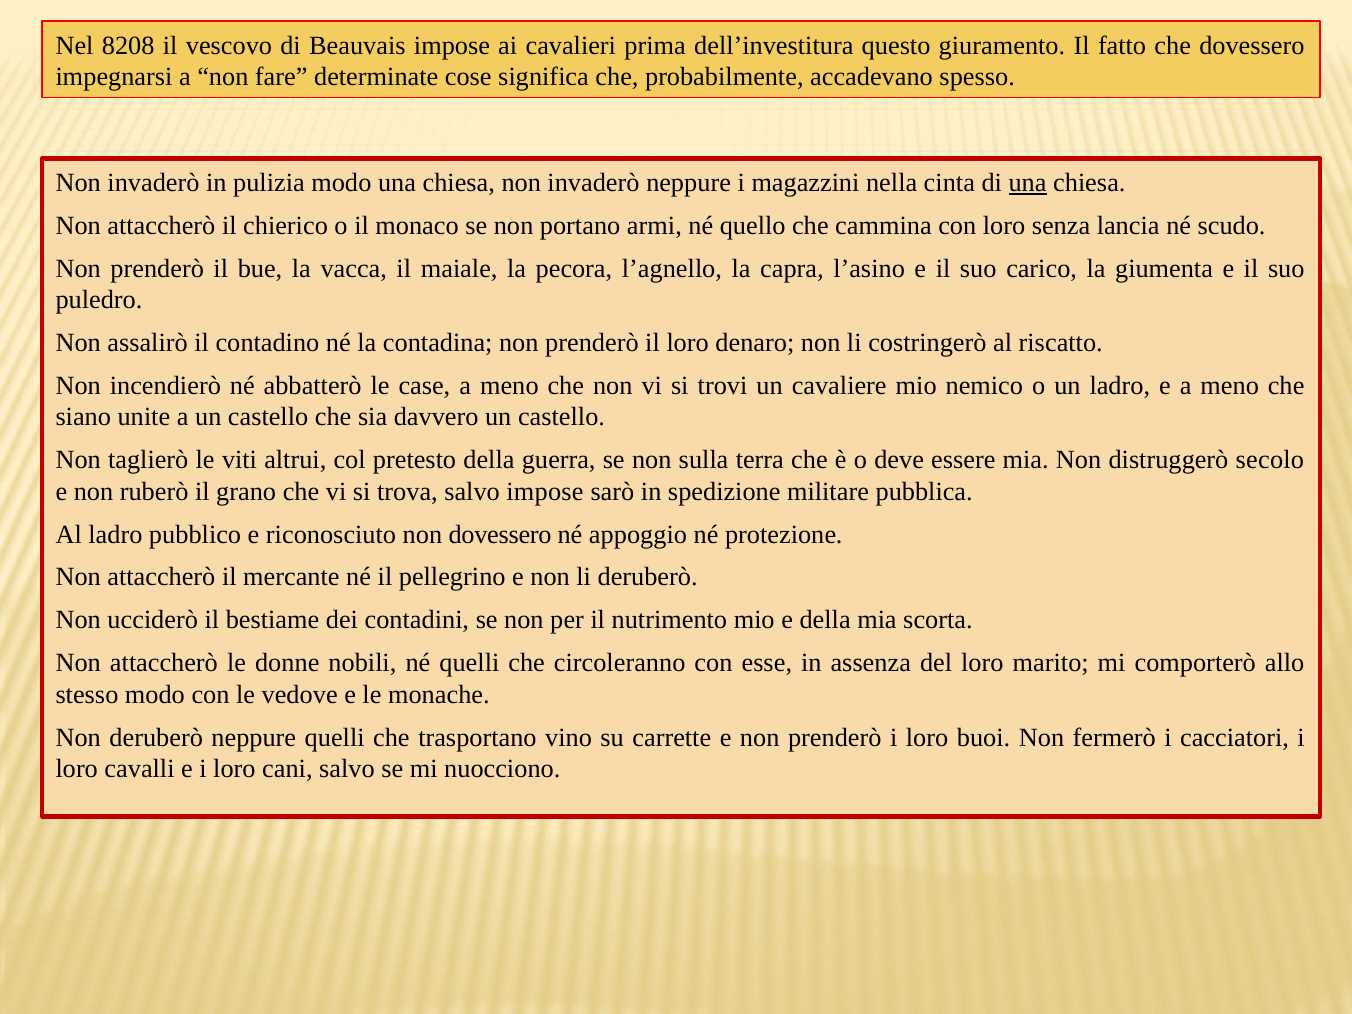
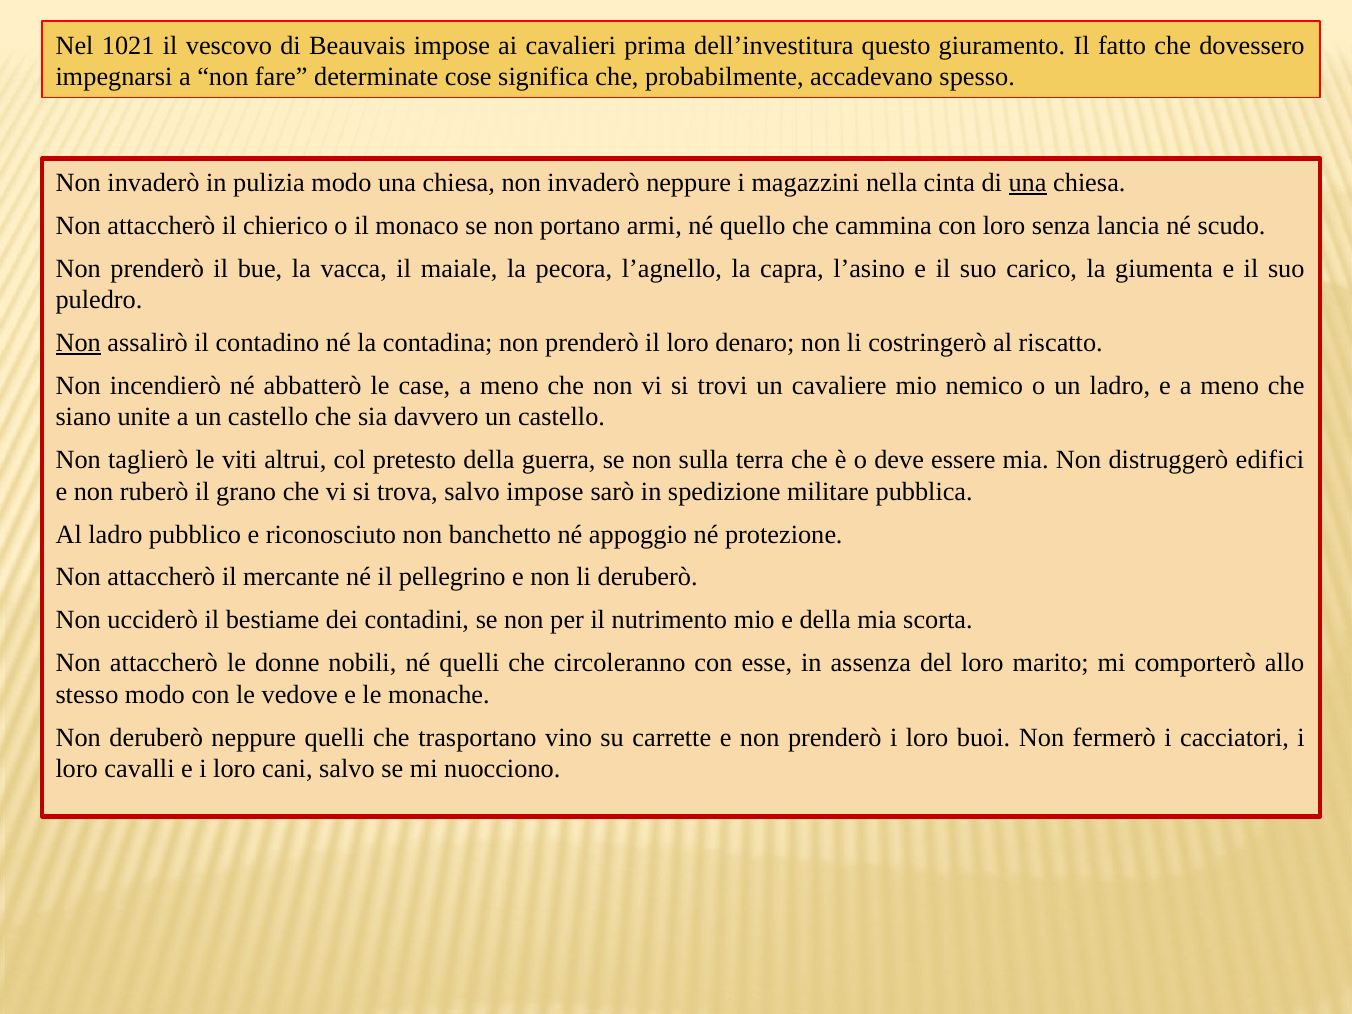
8208: 8208 -> 1021 (128, 45)
Non underline: none -> present (78, 343)
secolo: secolo -> edifici (1270, 460)
non dovessero: dovessero -> banchetto (500, 534)
